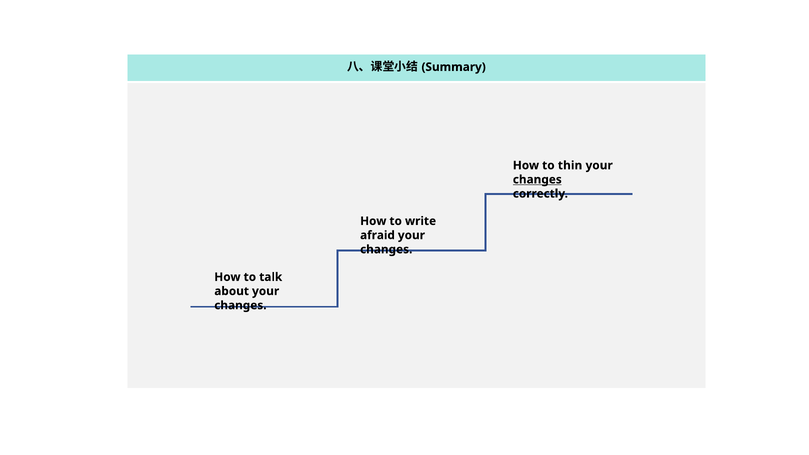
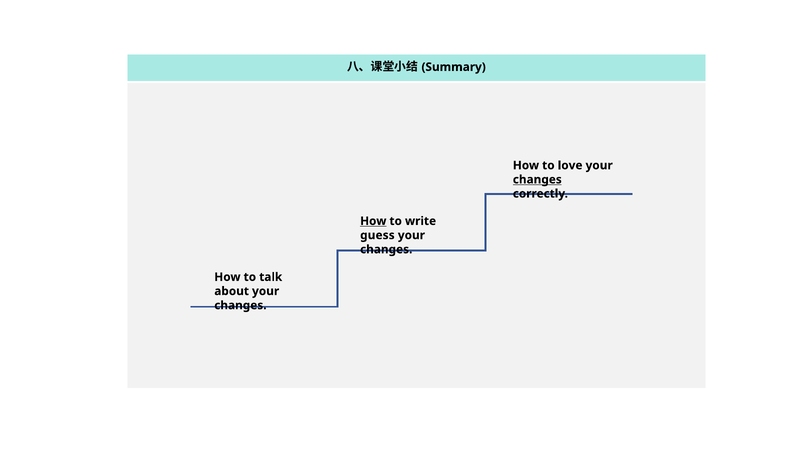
thin: thin -> love (570, 165)
How underline: none -> present (373, 221)
afraid: afraid -> guess (377, 235)
